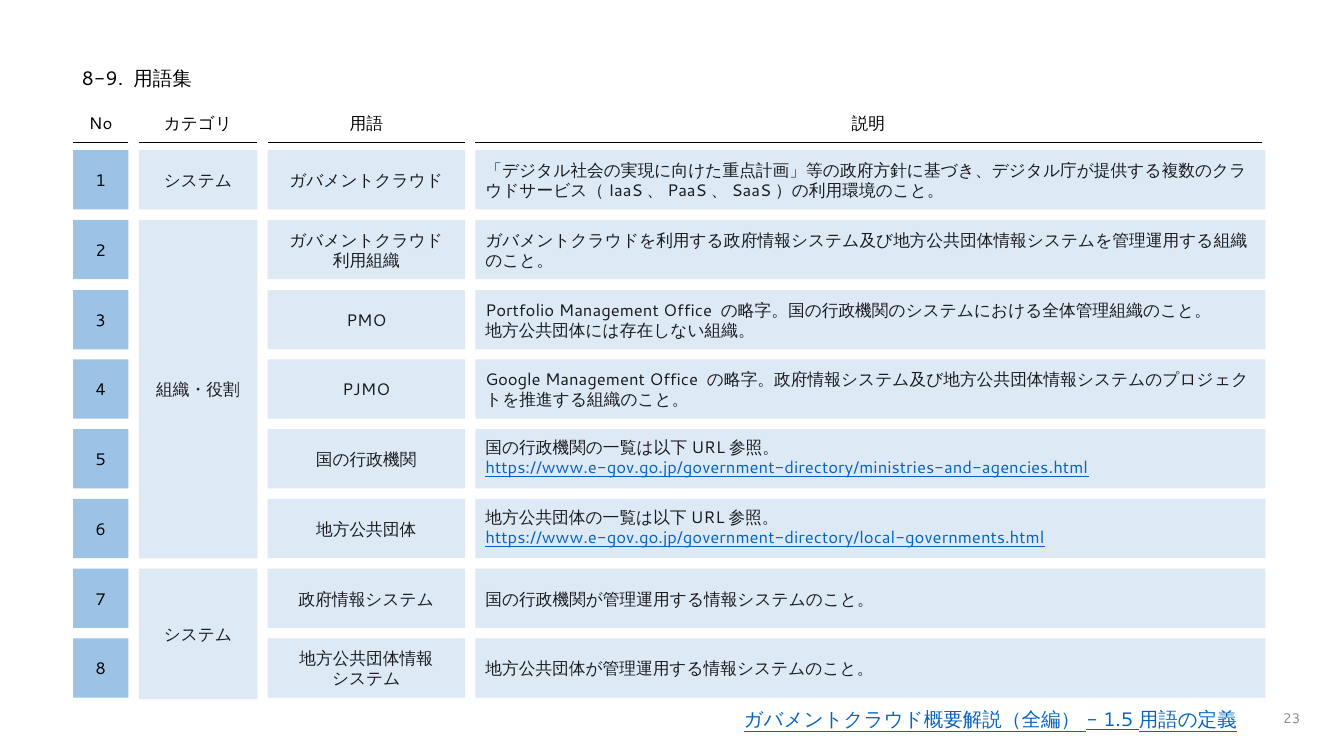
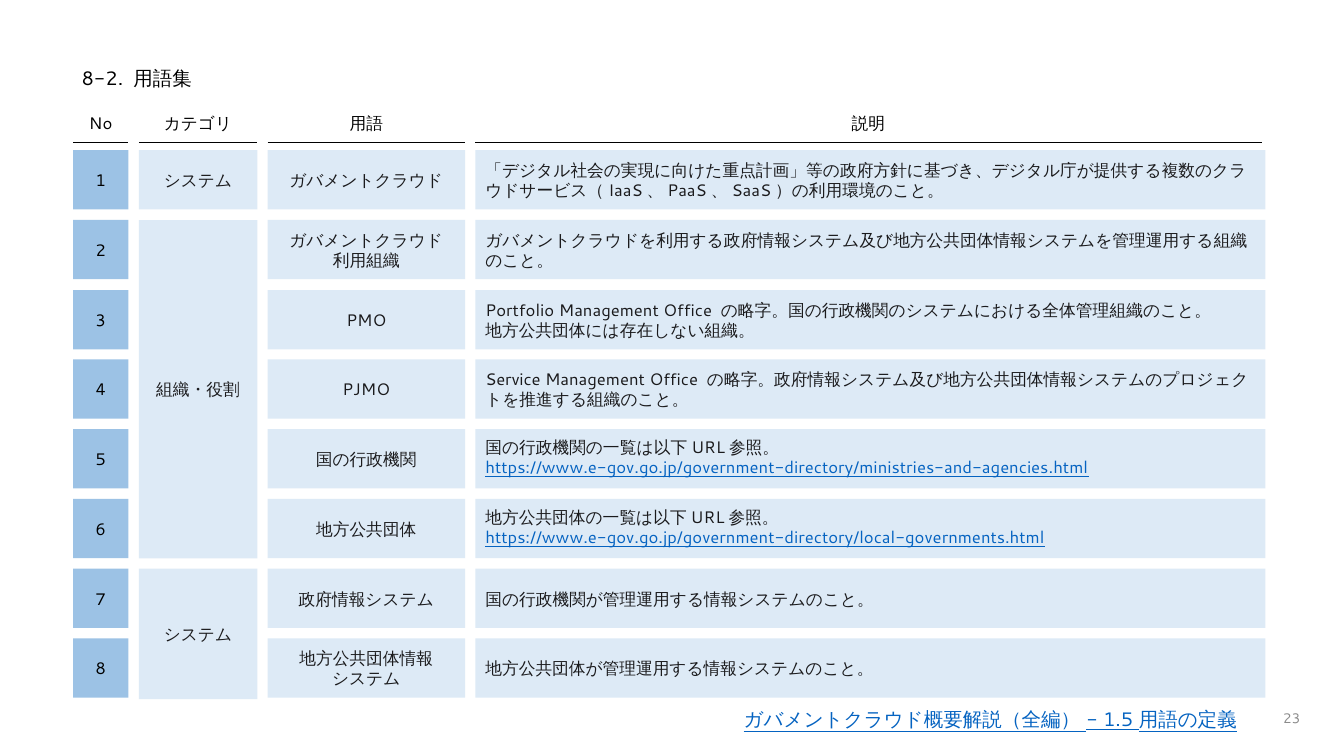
8-9: 8-9 -> 8-2 (102, 79)
Google: Google -> Service (513, 380)
